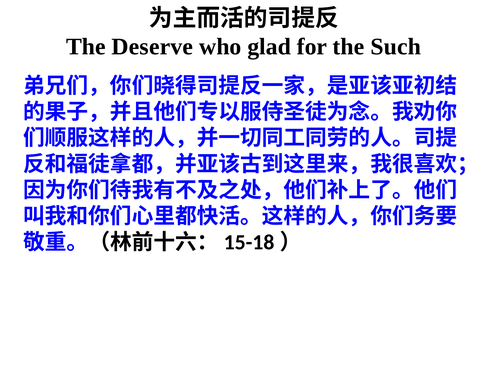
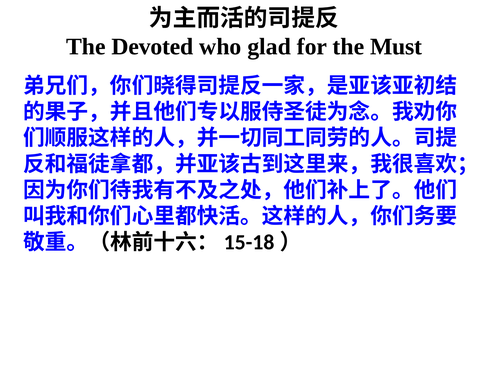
Deserve: Deserve -> Devoted (152, 47)
Such: Such -> Must (396, 47)
